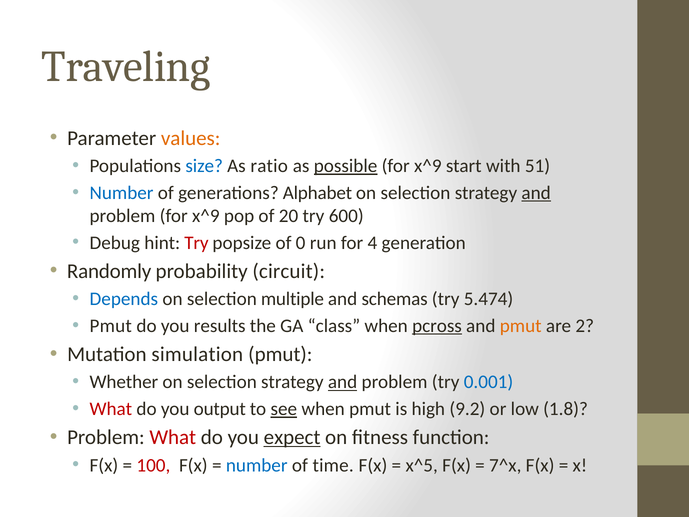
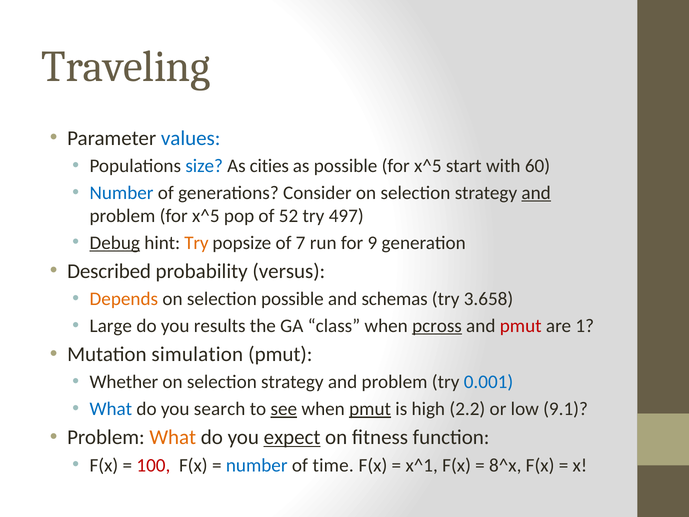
values colour: orange -> blue (191, 138)
ratio: ratio -> cities (269, 166)
possible underline: present -> none (346, 166)
x^9: x^9 -> x^5 (428, 166)
51: 51 -> 60 (537, 166)
Alphabet: Alphabet -> Consider (317, 193)
problem for x^9: x^9 -> x^5 (206, 216)
20: 20 -> 52 (289, 216)
600: 600 -> 497 (346, 216)
Debug underline: none -> present (115, 243)
Try colour: red -> orange (196, 243)
0: 0 -> 7 (301, 243)
4: 4 -> 9 (372, 243)
Randomly: Randomly -> Described (109, 271)
circuit: circuit -> versus (289, 271)
Depends colour: blue -> orange (124, 299)
selection multiple: multiple -> possible (292, 299)
5.474: 5.474 -> 3.658 (489, 299)
Pmut: Pmut -> Large (111, 326)
pmut colour: orange -> red (521, 326)
2: 2 -> 1 (585, 326)
and underline: present -> none (343, 382)
What colour: red -> blue (111, 409)
output: output -> search (220, 409)
pmut underline: none -> present (370, 409)
9.2: 9.2 -> 2.2 (467, 409)
1.8: 1.8 -> 9.1 (566, 409)
What colour: red -> orange (173, 437)
x^5: x^5 -> x^1 (422, 465)
7^x: 7^x -> 8^x (505, 465)
